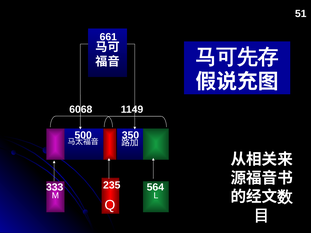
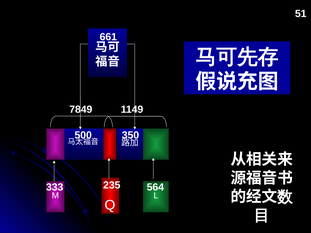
6068: 6068 -> 7849 (81, 110)
